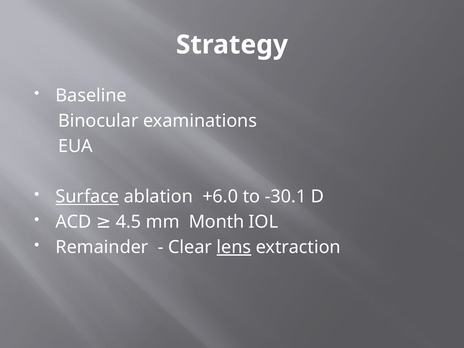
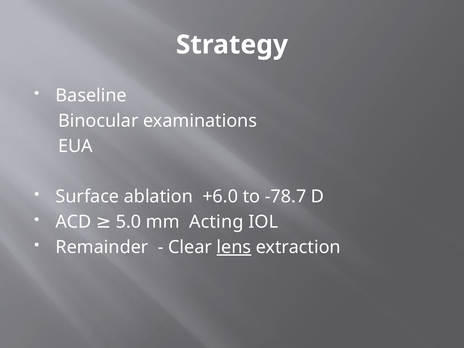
Surface underline: present -> none (87, 197)
-30.1: -30.1 -> -78.7 (286, 197)
4.5: 4.5 -> 5.0 (128, 222)
Month: Month -> Acting (216, 222)
